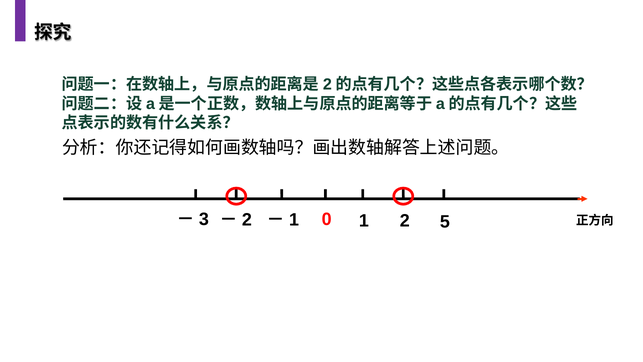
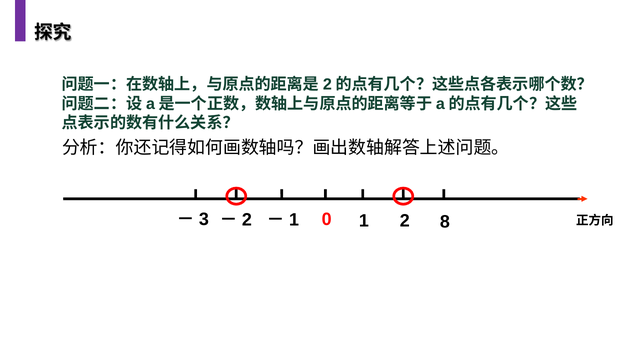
5: 5 -> 8 (445, 222)
